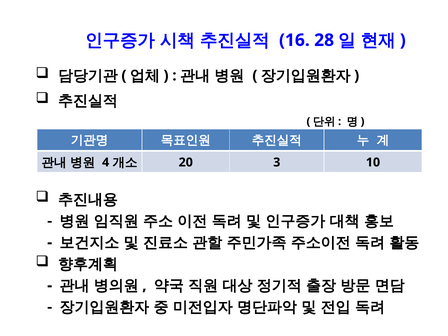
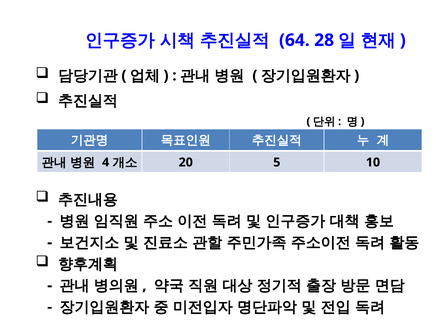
16: 16 -> 64 (294, 40)
3: 3 -> 5 (277, 162)
